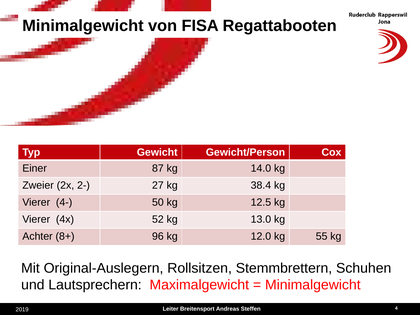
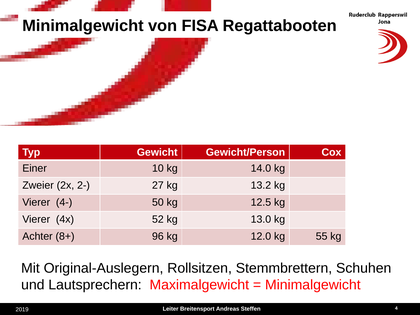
87: 87 -> 10 (158, 168)
38.4: 38.4 -> 13.2 (261, 185)
